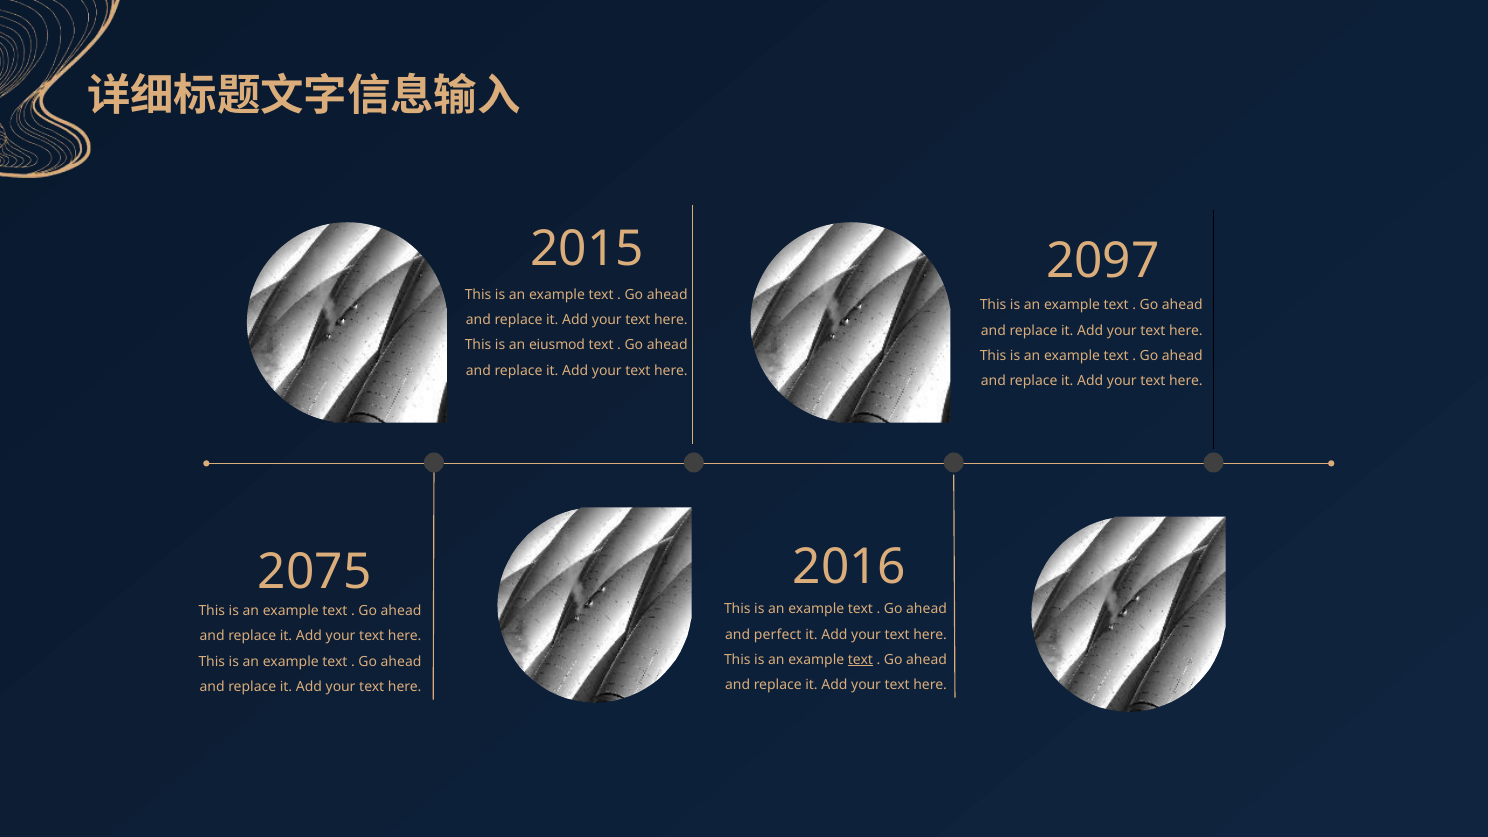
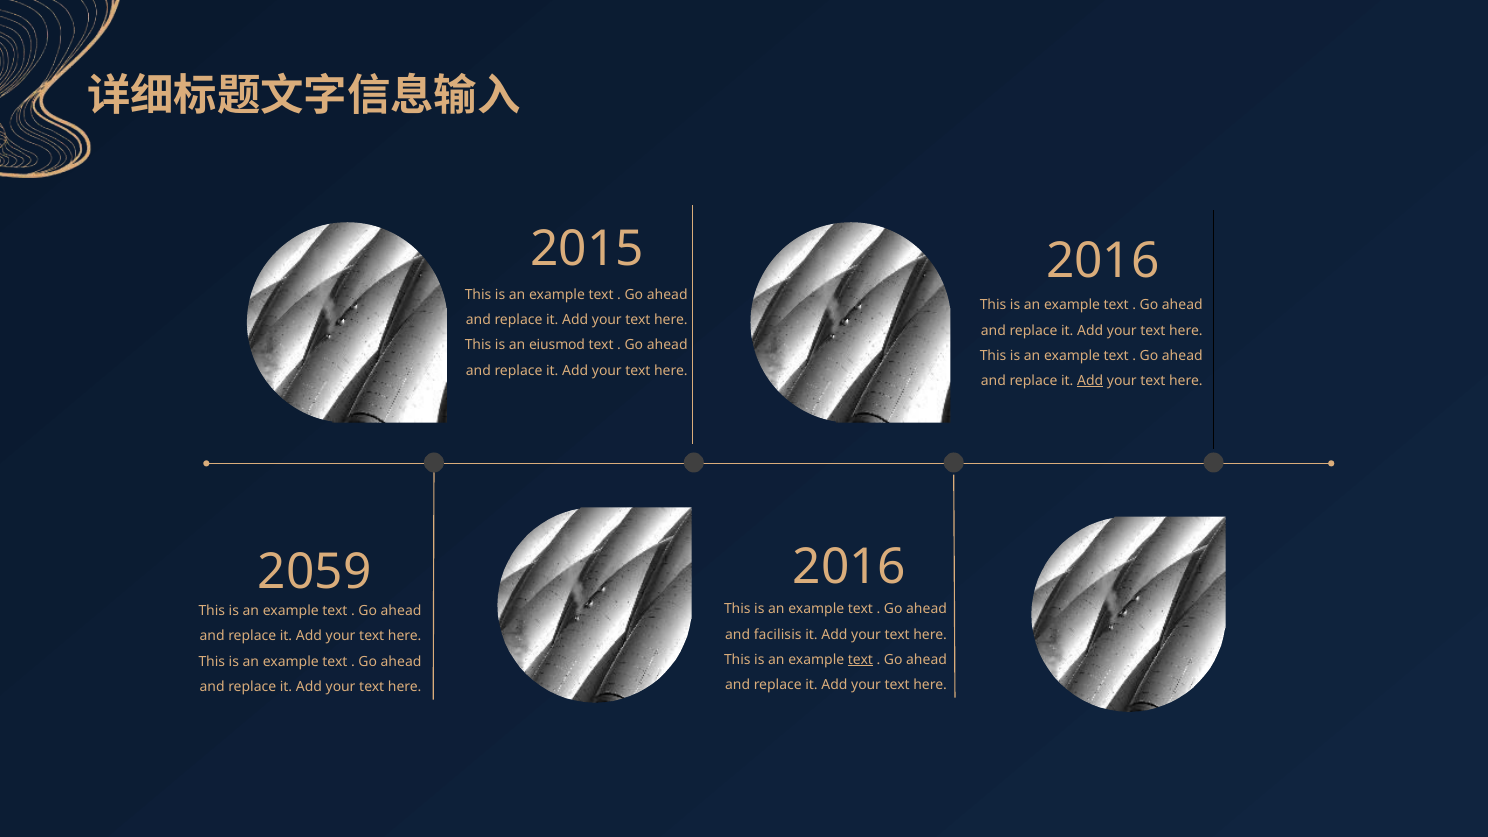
2015 2097: 2097 -> 2016 (1103, 261)
Add underline: none -> present (1090, 381)
2075: 2075 -> 2059 (315, 572)
perfect: perfect -> facilisis (778, 634)
